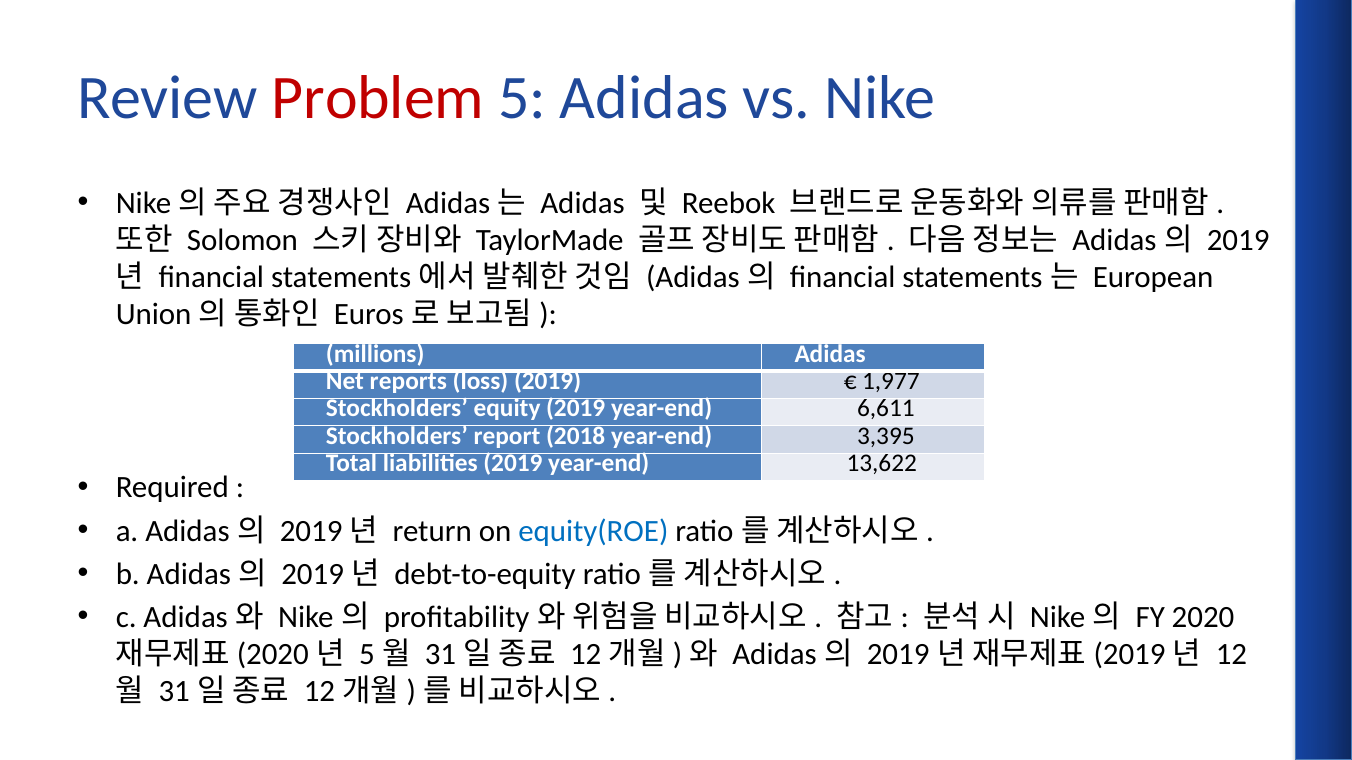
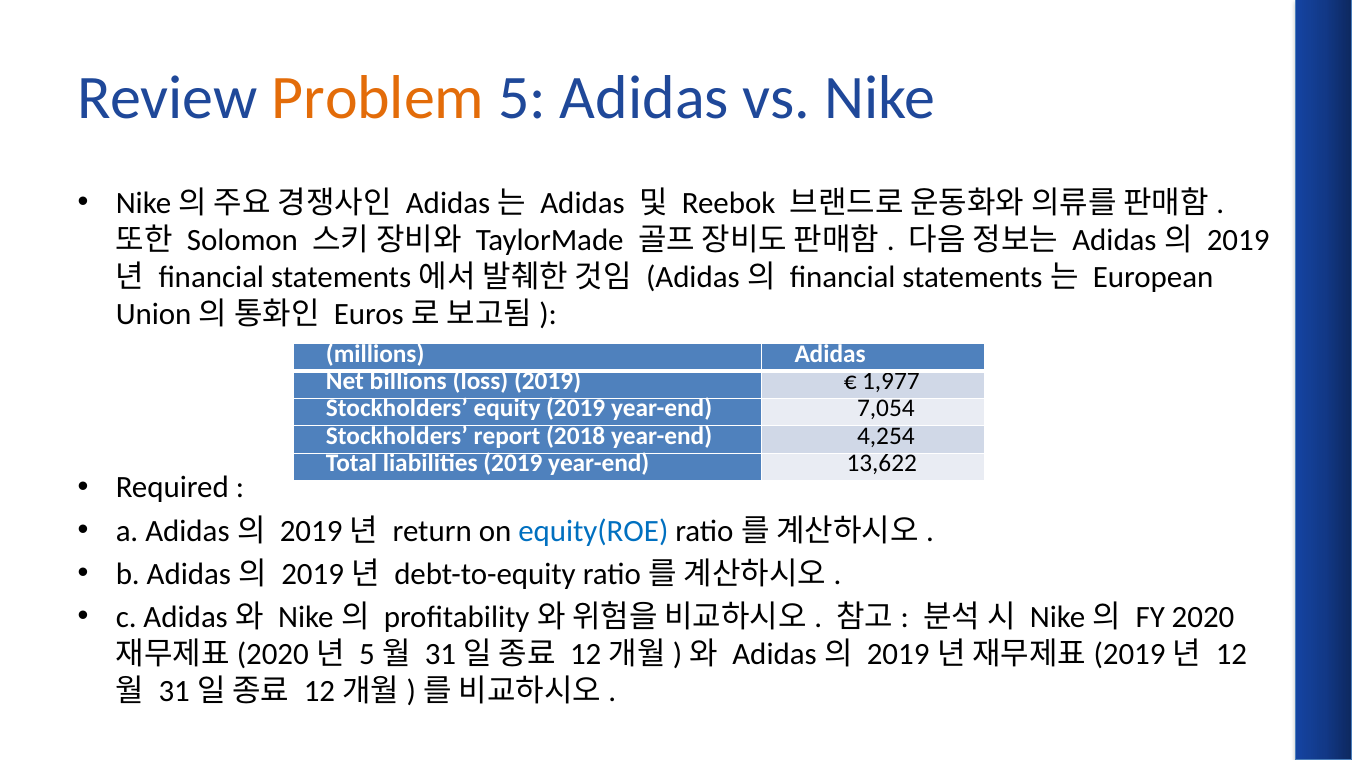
Problem colour: red -> orange (378, 98)
reports: reports -> billions (408, 381)
6,611: 6,611 -> 7,054 (886, 409)
3,395: 3,395 -> 4,254 (886, 436)
